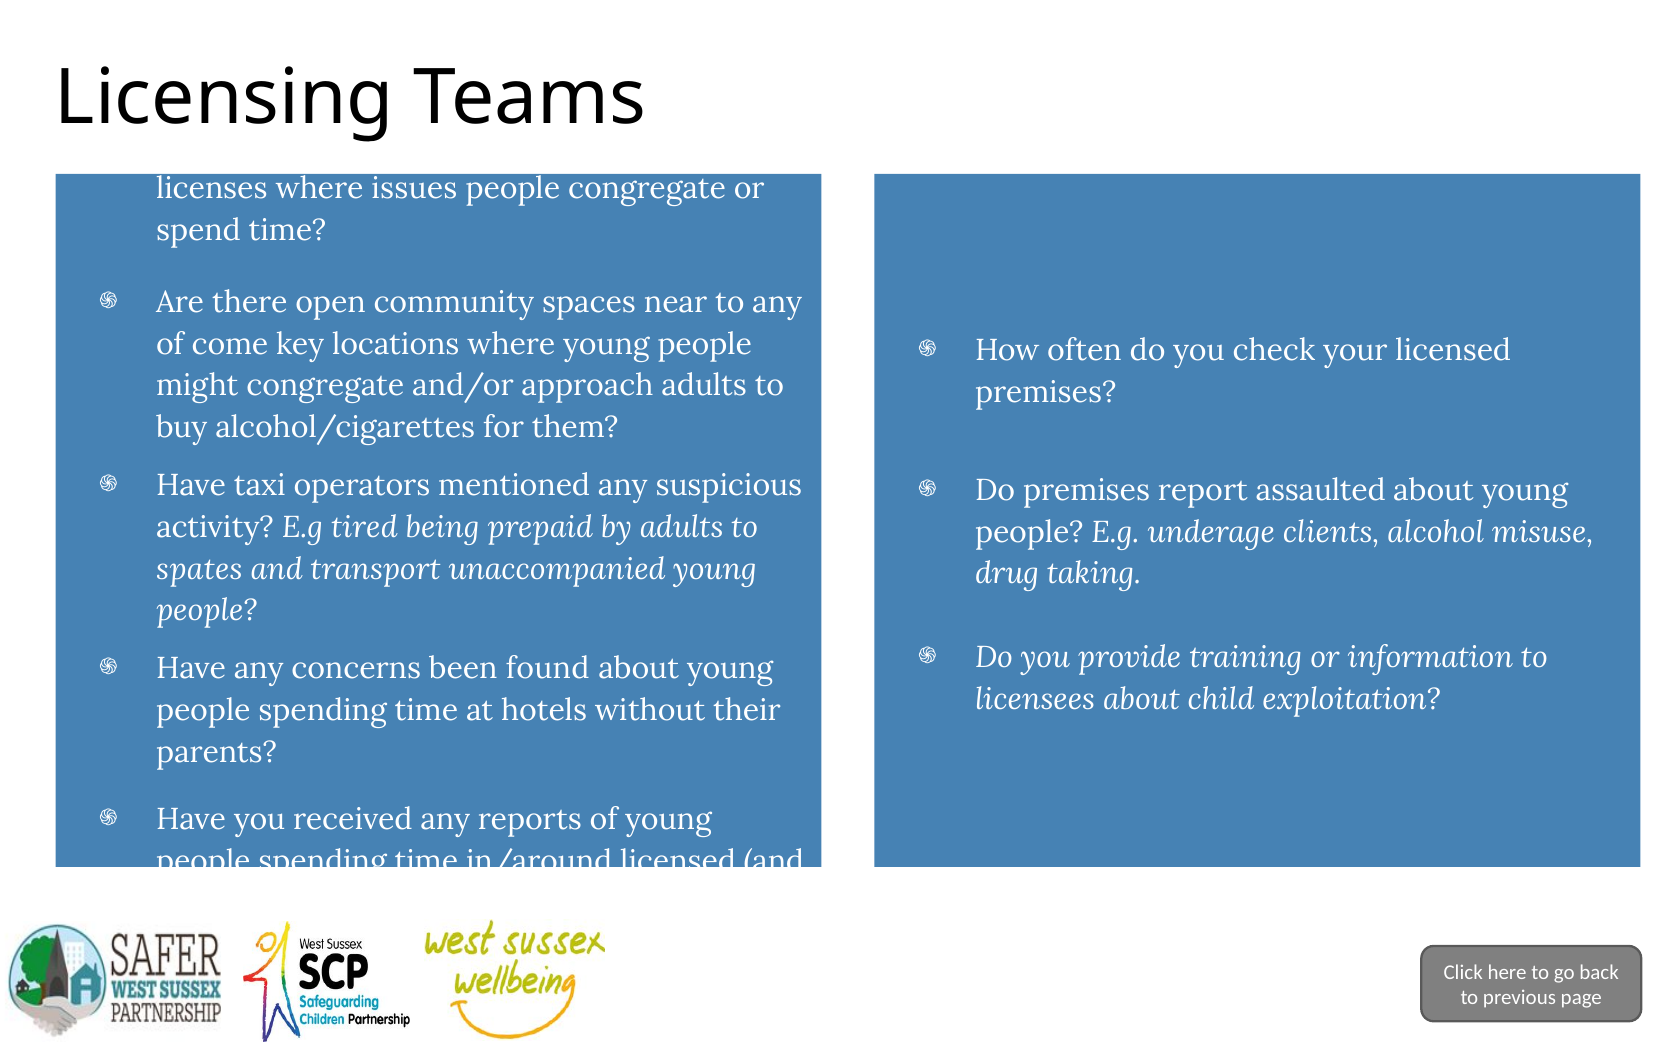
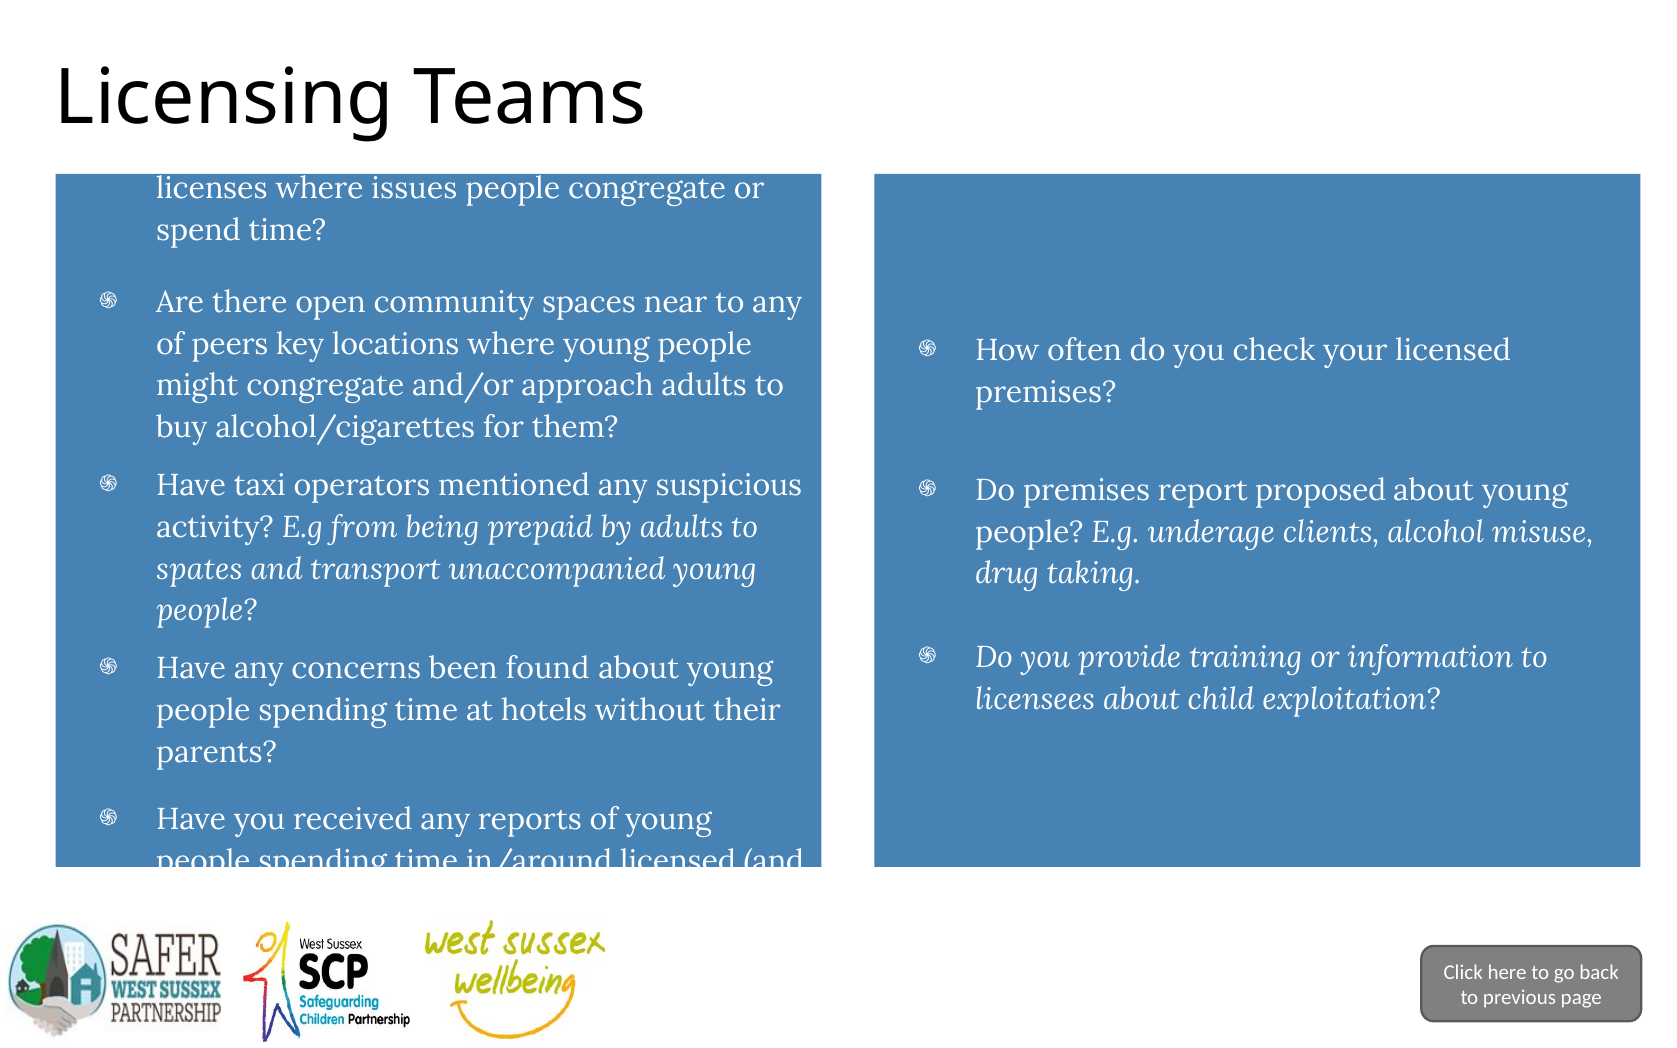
come: come -> peers (230, 344)
assaulted: assaulted -> proposed (1321, 490)
tired: tired -> from (364, 527)
